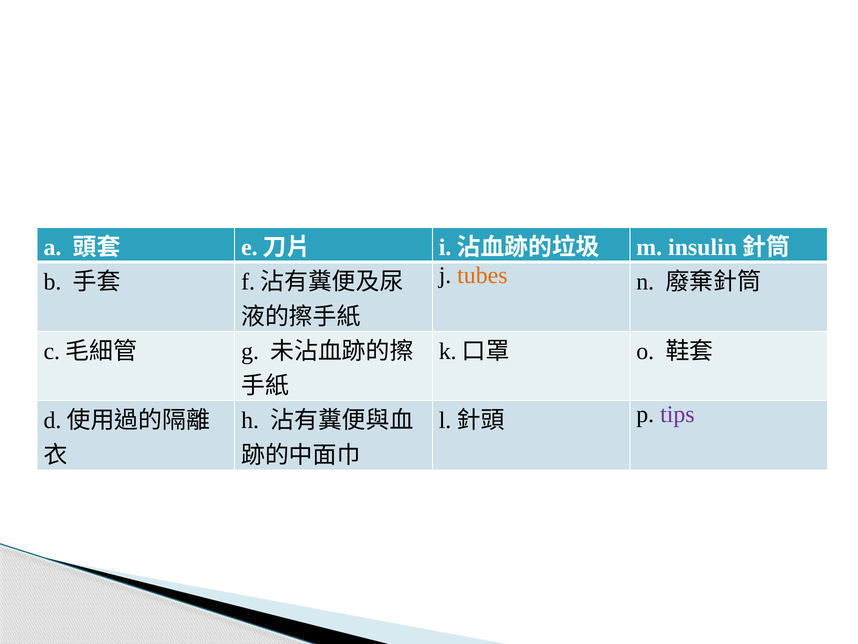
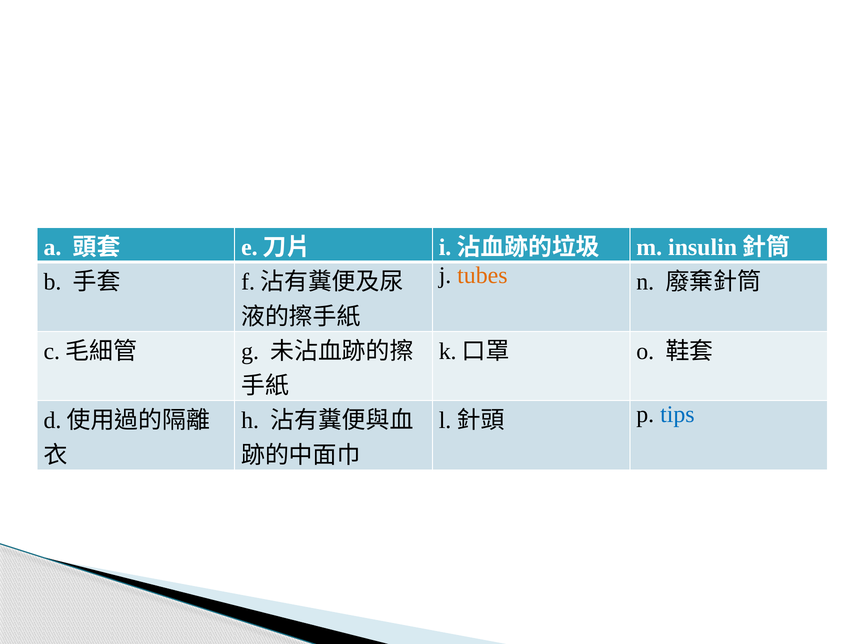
tips colour: purple -> blue (677, 414)
